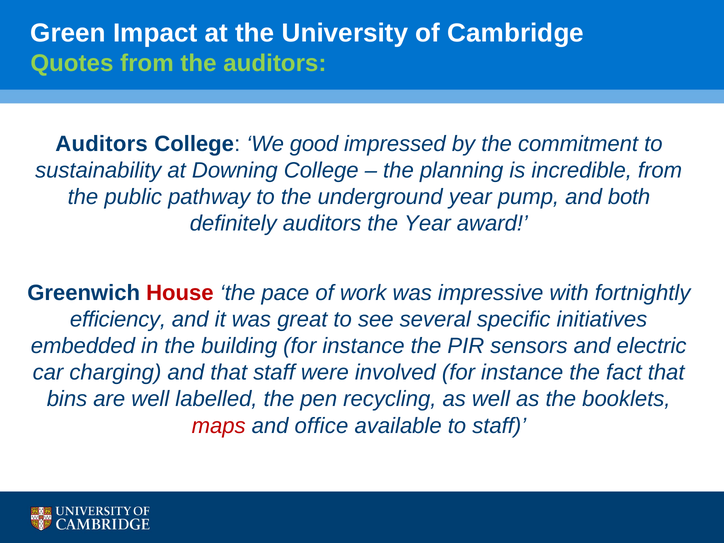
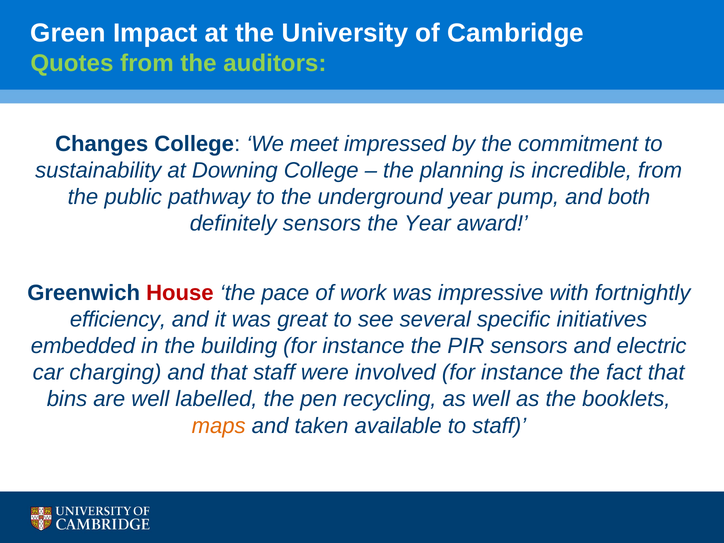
Auditors: Auditors -> Changes (102, 144)
good: good -> meet (314, 144)
definitely auditors: auditors -> sensors (322, 223)
maps colour: red -> orange (219, 426)
office: office -> taken (322, 426)
